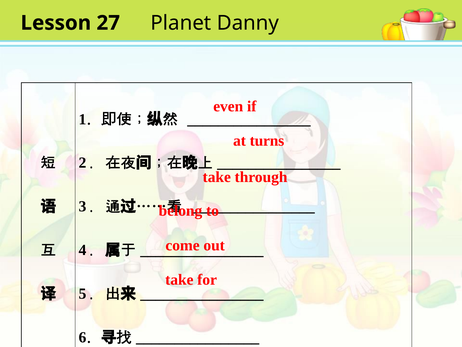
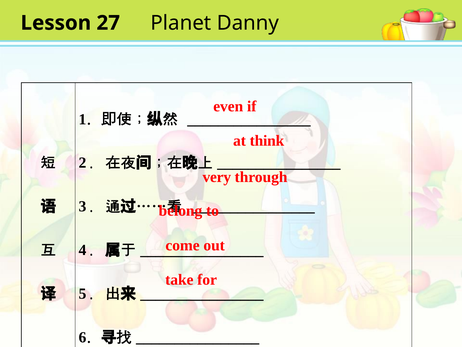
turns: turns -> think (267, 141)
take: take -> very (217, 177)
